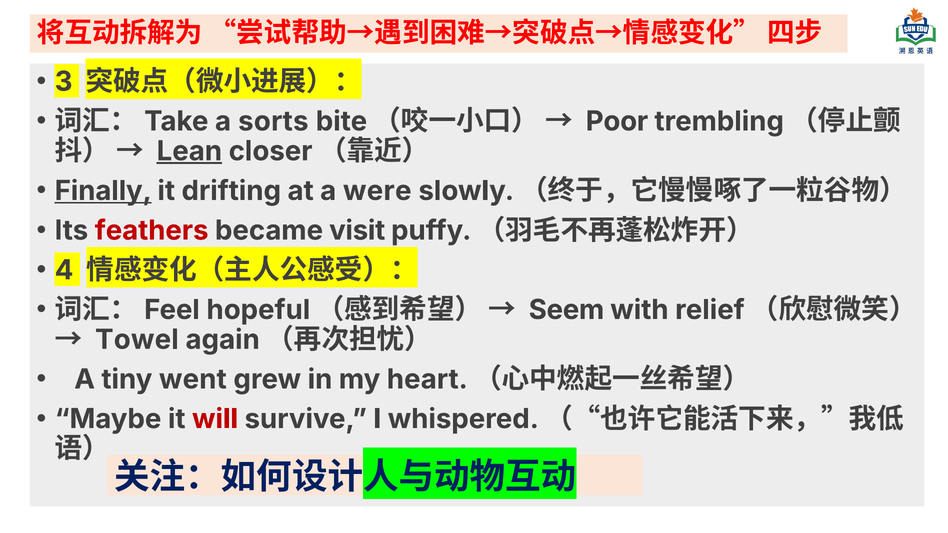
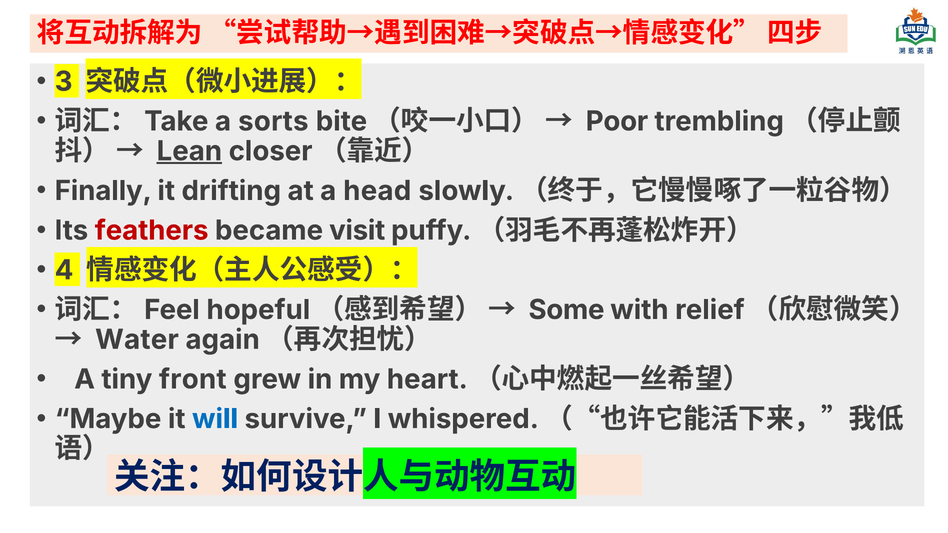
Finally underline: present -> none (103, 191)
were: were -> head (377, 191)
Seem: Seem -> Some (566, 310)
Towel: Towel -> Water (137, 340)
went: went -> front (193, 379)
will colour: red -> blue (215, 419)
